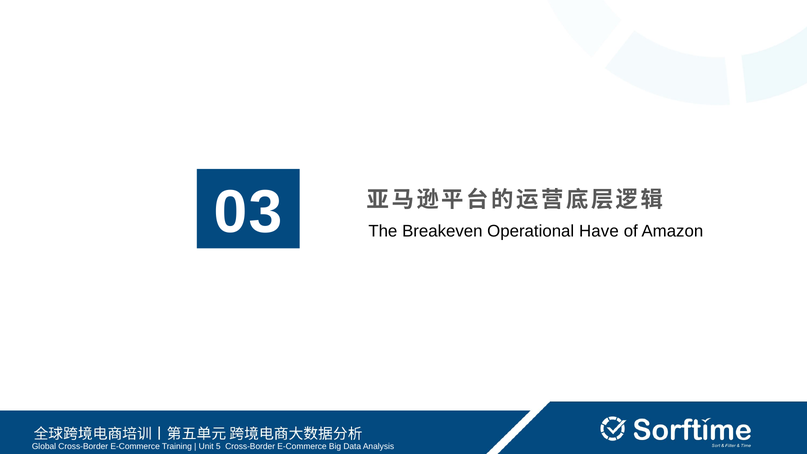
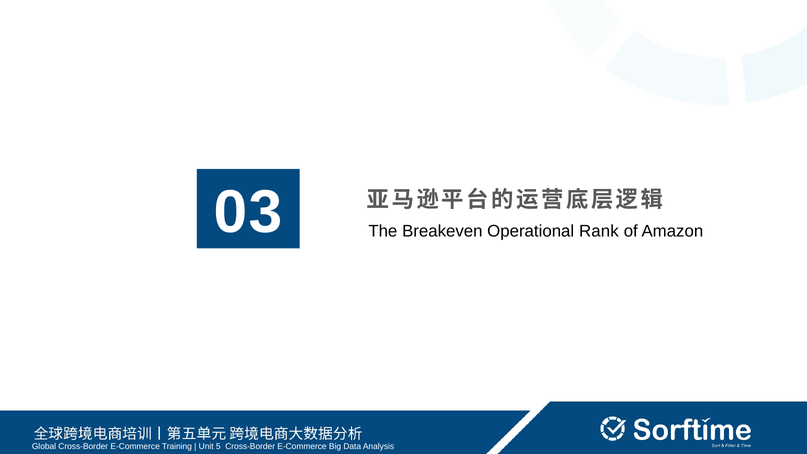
Have: Have -> Rank (599, 231)
